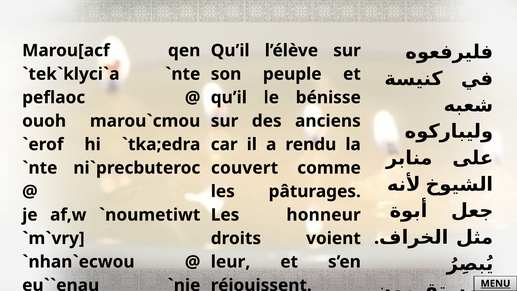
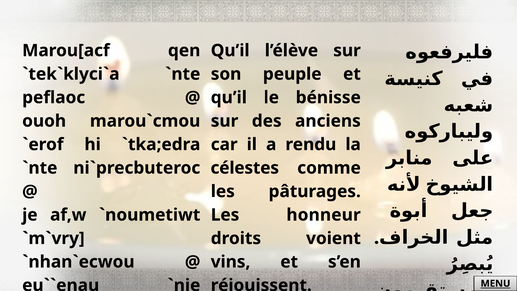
couvert: couvert -> célestes (245, 168)
leur: leur -> vins (231, 262)
